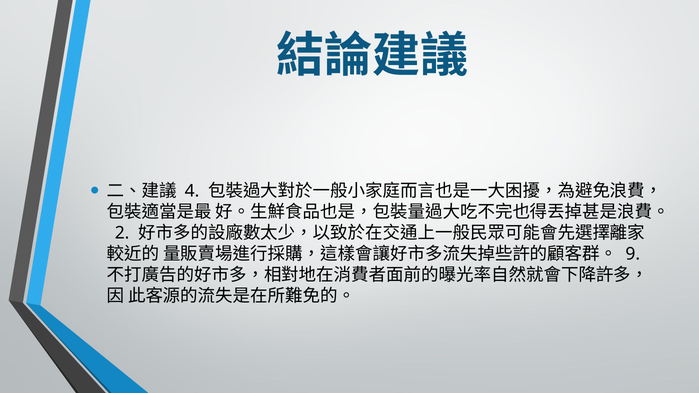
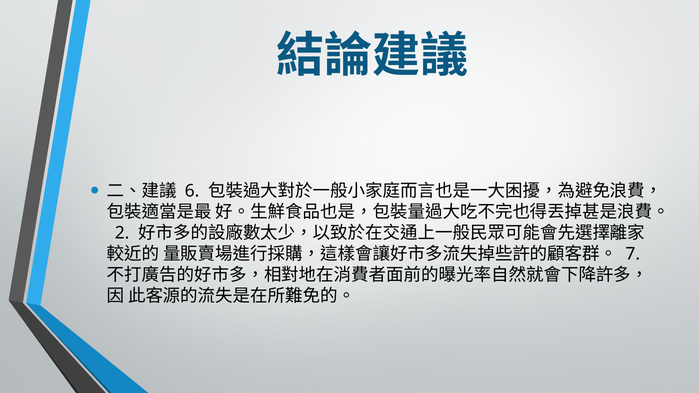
4: 4 -> 6 (192, 191)
9: 9 -> 7 (633, 254)
